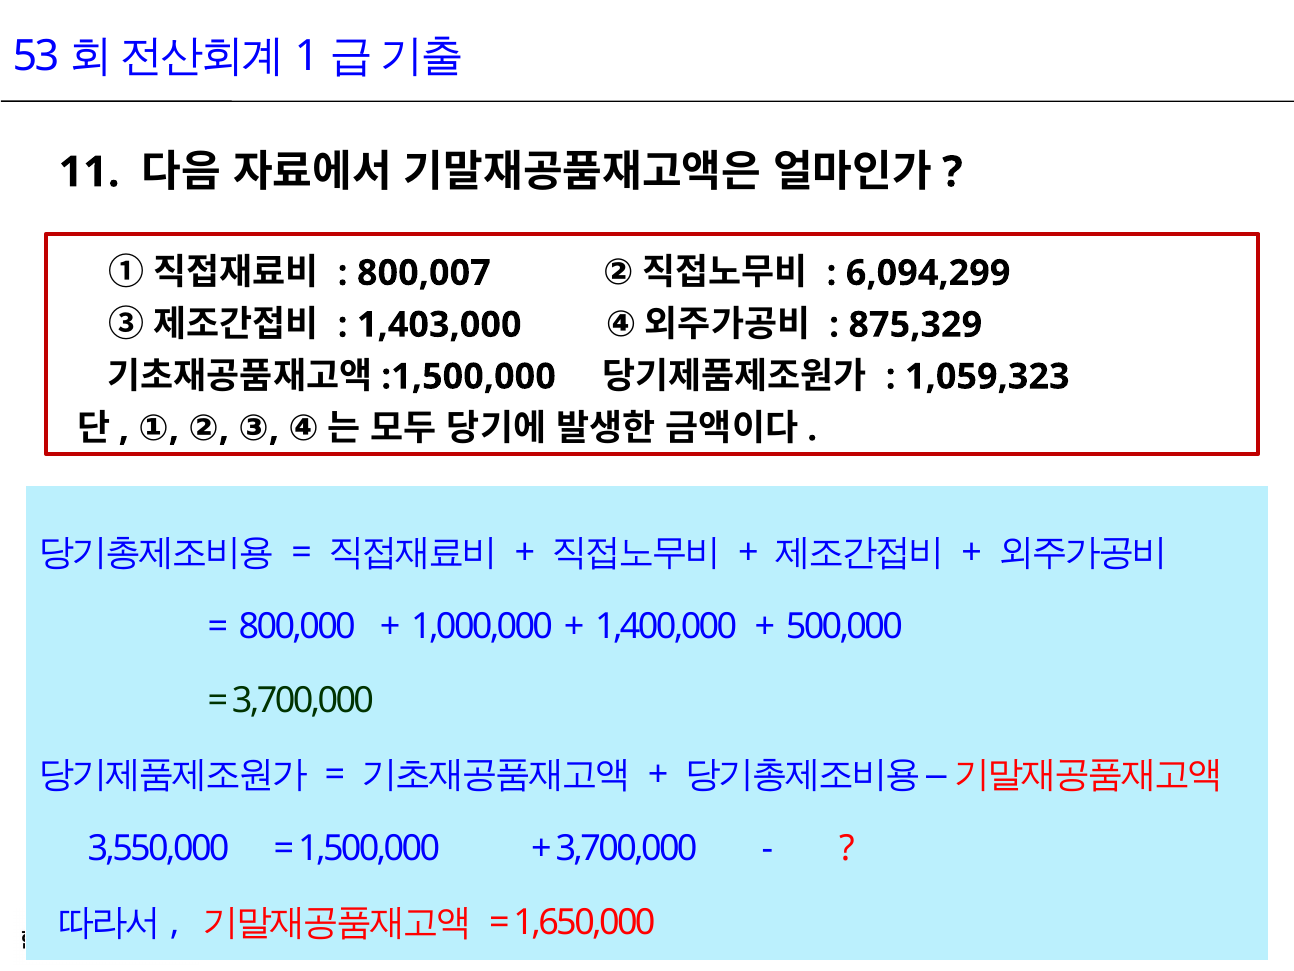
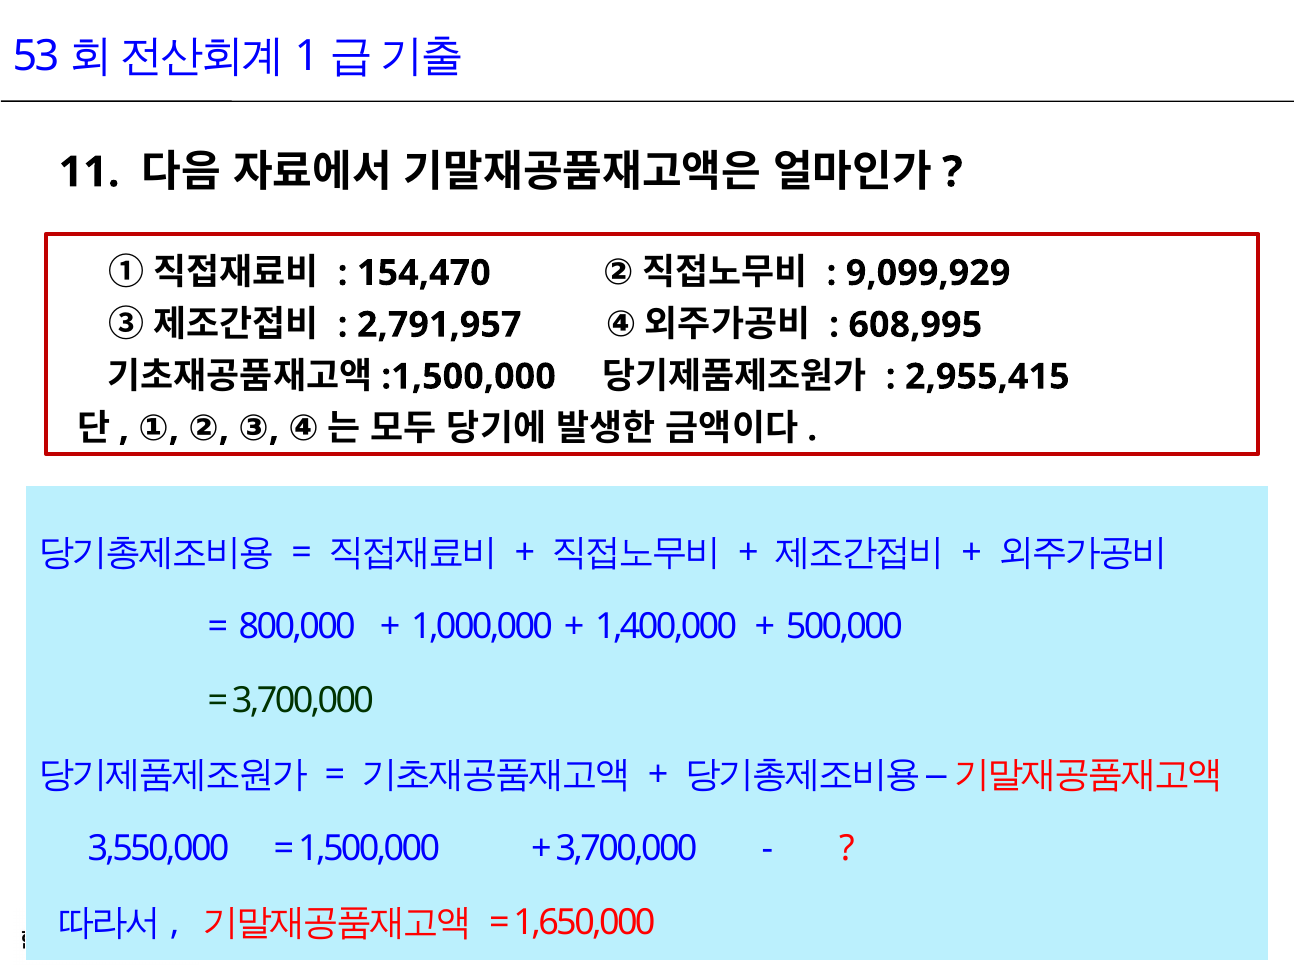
800,007: 800,007 -> 154,470 (424, 273)
6,094,299: 6,094,299 -> 9,099,929 (928, 273)
1,403,000: 1,403,000 -> 2,791,957 (439, 325)
875,329: 875,329 -> 608,995 (915, 325)
1,059,323: 1,059,323 -> 2,955,415 (987, 376)
